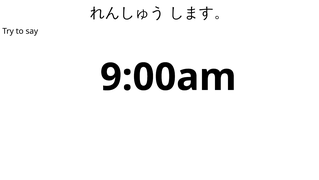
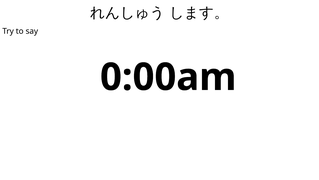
9:00am: 9:00am -> 0:00am (168, 77)
